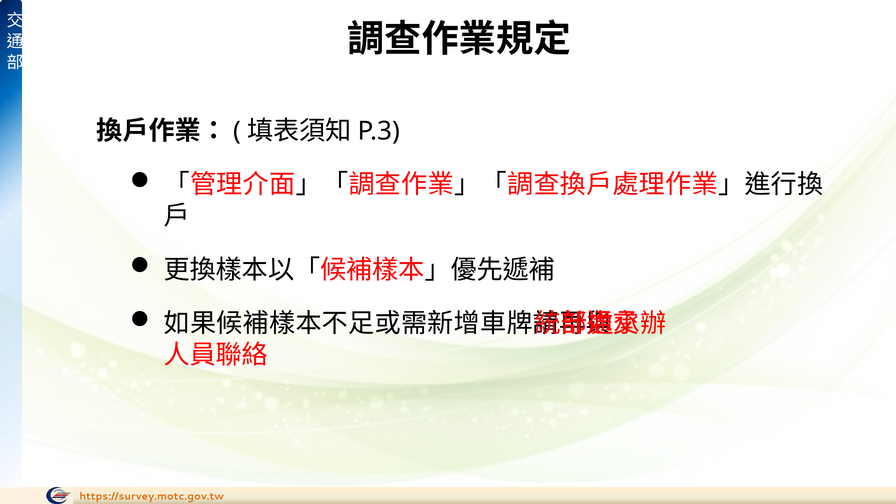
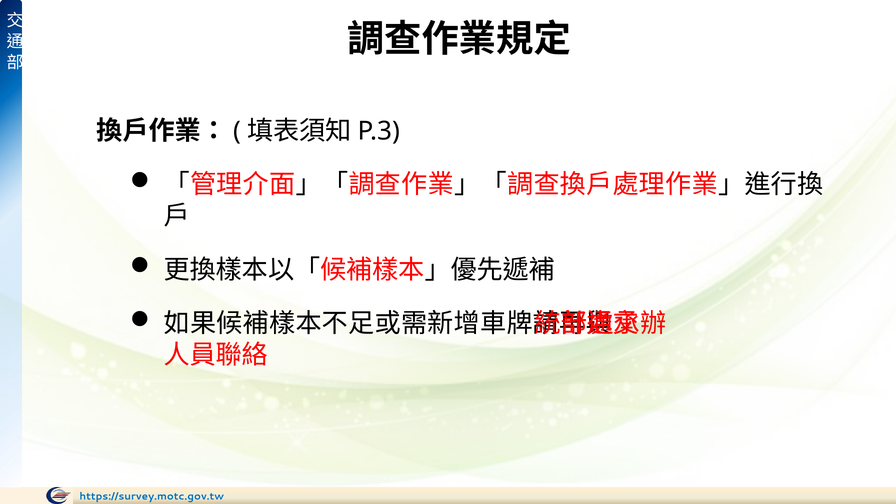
https://survey.motc.gov.tw colour: orange -> blue (152, 496)
